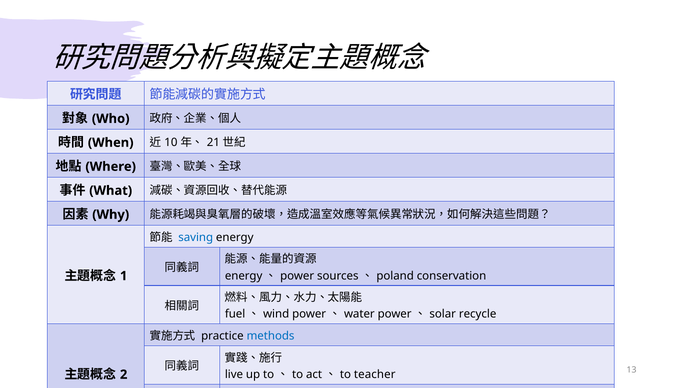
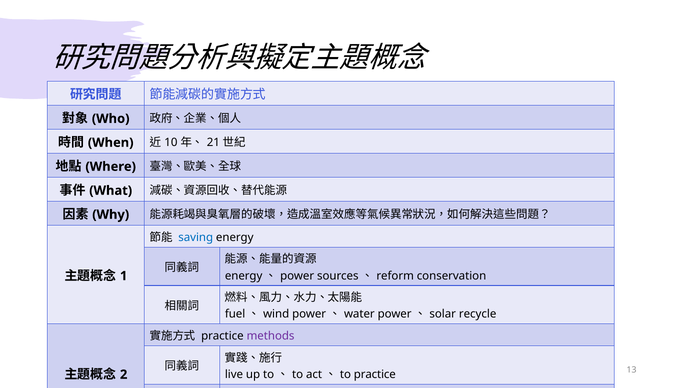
poland: poland -> reform (395, 275)
methods colour: blue -> purple (271, 336)
teacher: teacher -> practice (375, 374)
